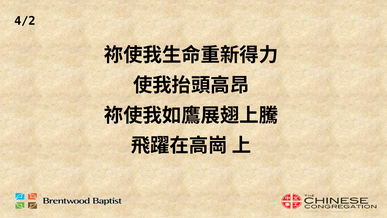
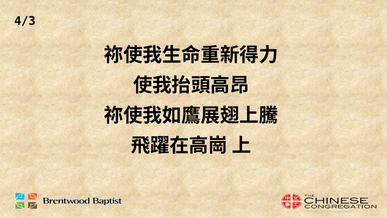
4/2: 4/2 -> 4/3 (25, 21)
